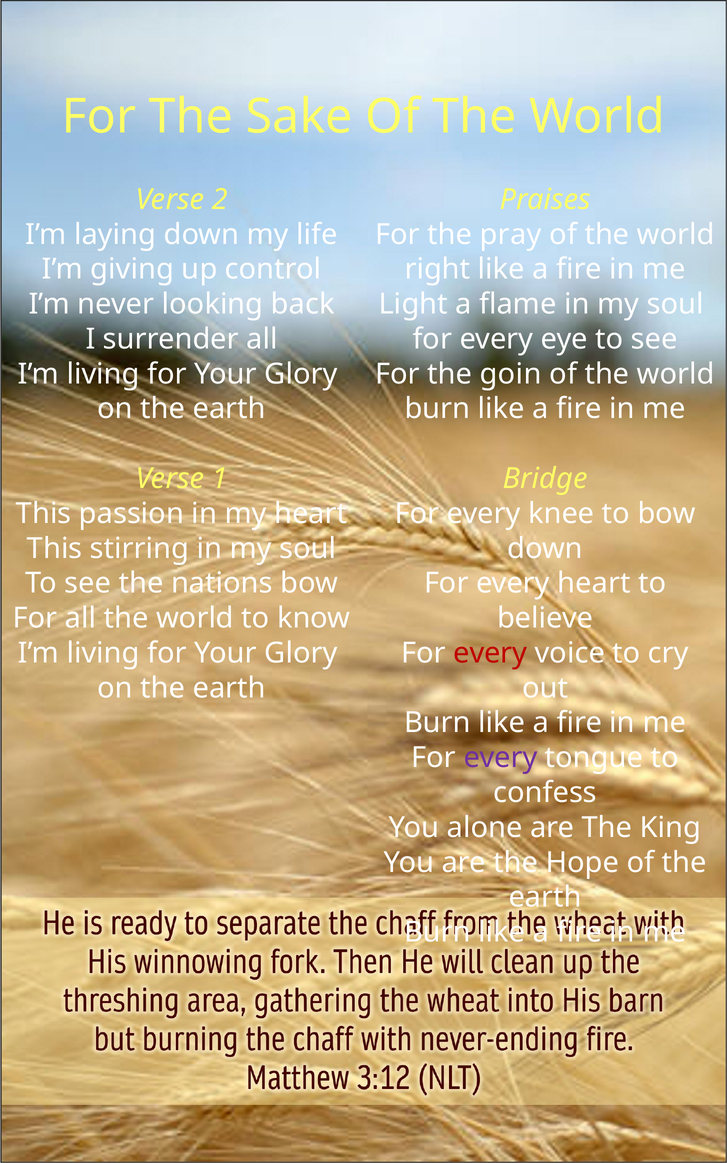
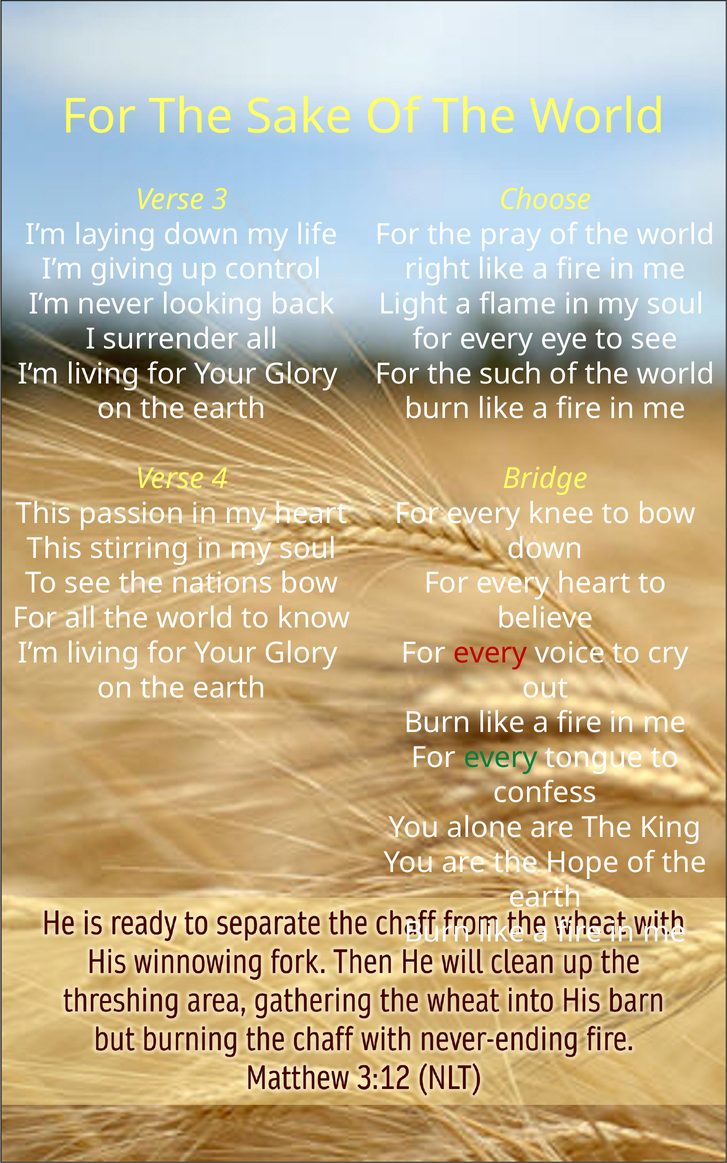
2: 2 -> 3 (220, 200)
Praises: Praises -> Choose (545, 200)
goin: goin -> such (511, 374)
1: 1 -> 4 (220, 479)
every colour: purple -> green (500, 758)
